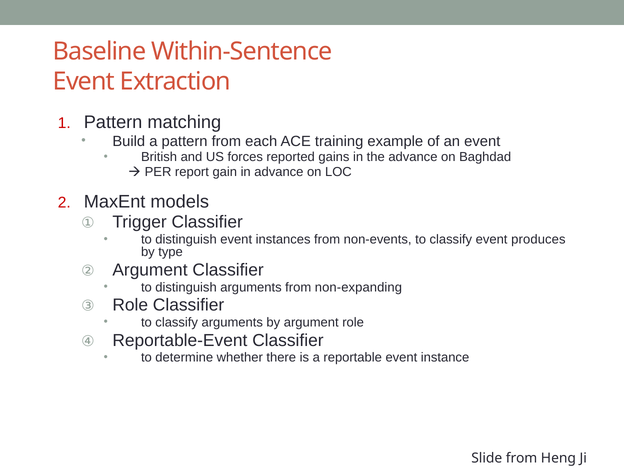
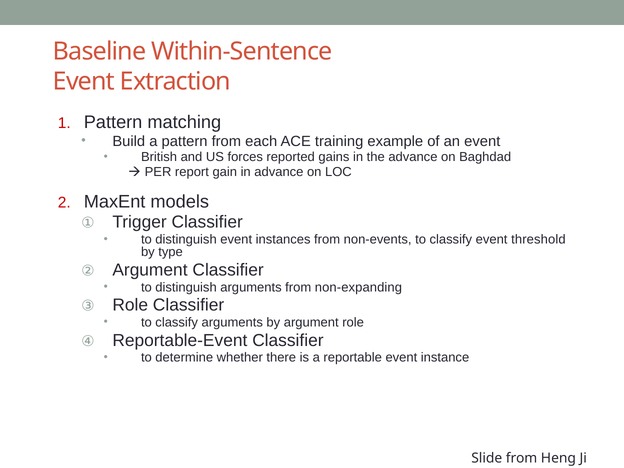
produces: produces -> threshold (538, 240)
